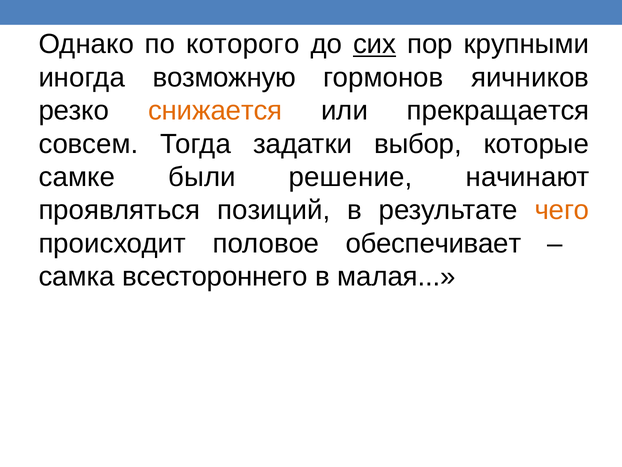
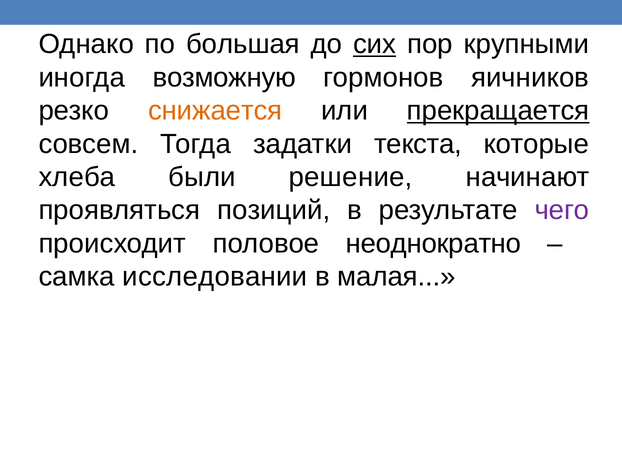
которого: которого -> большая (243, 44)
прекращается underline: none -> present (498, 111)
выбор: выбор -> текста (418, 144)
самке: самке -> хлеба (77, 177)
чего colour: orange -> purple (562, 210)
обеспечивает: обеспечивает -> неоднократно (433, 243)
всестороннего: всестороннего -> исследовании (215, 276)
